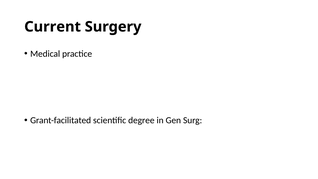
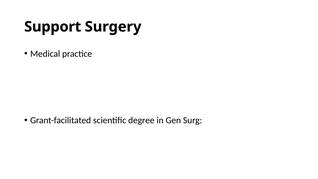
Current: Current -> Support (53, 27)
